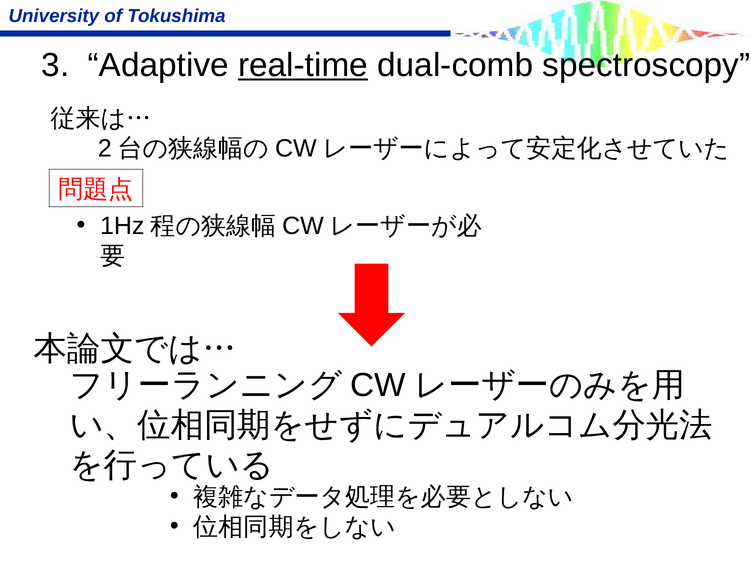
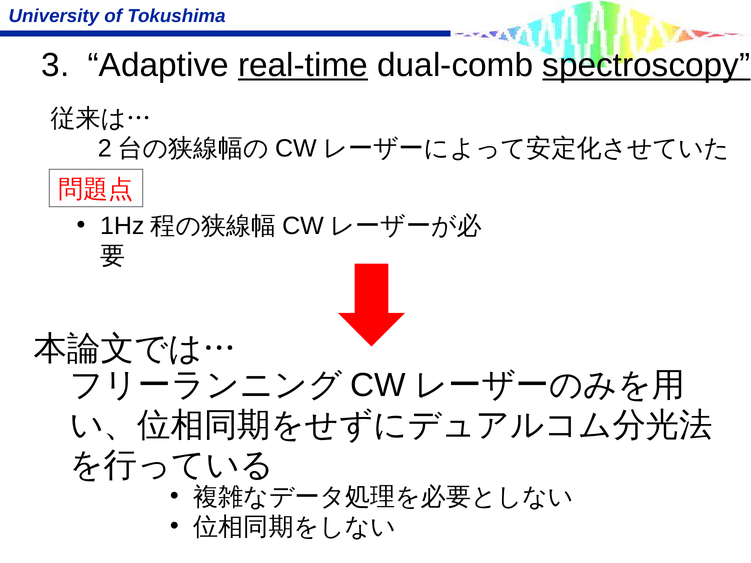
spectroscopy underline: none -> present (646, 65)
